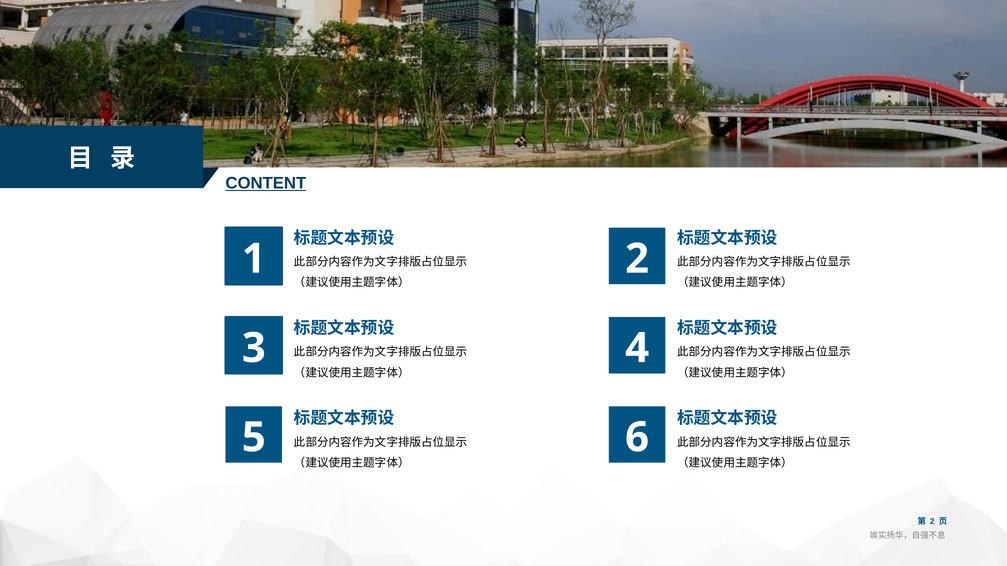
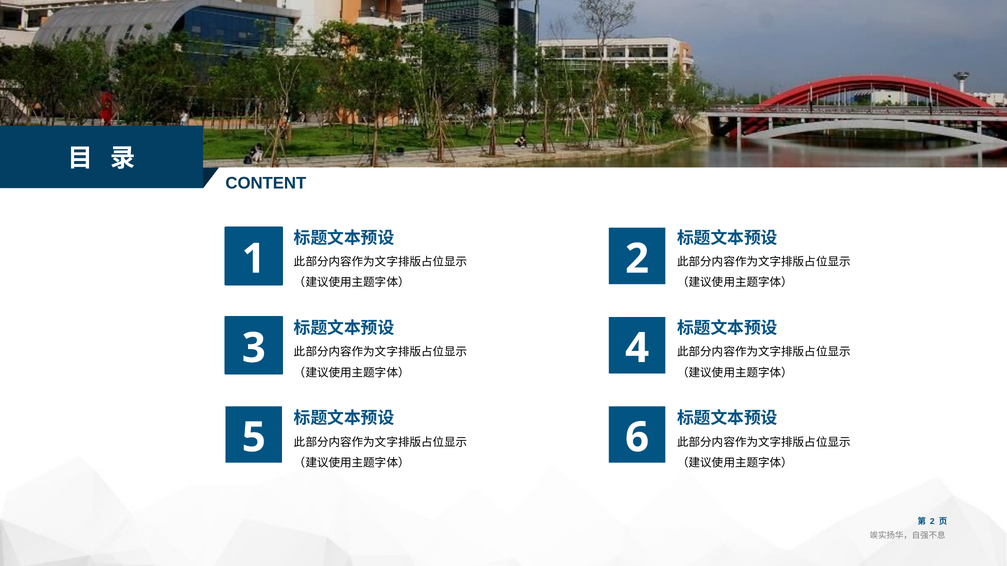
CONTENT underline: present -> none (266, 183)
